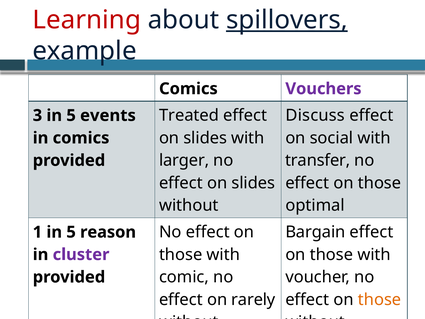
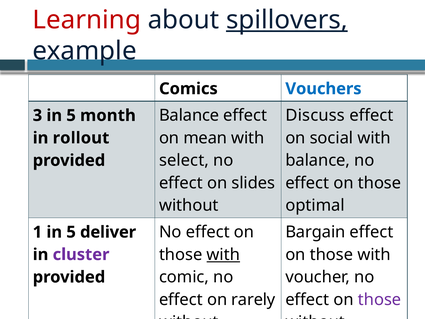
Vouchers colour: purple -> blue (323, 89)
Treated: Treated -> Balance (189, 115)
events: events -> month (108, 115)
slides: slides -> mean (205, 138)
in comics: comics -> rollout (81, 138)
larger: larger -> select (184, 160)
transfer: transfer -> balance (318, 160)
reason: reason -> deliver (108, 232)
with underline: none -> present (223, 254)
those colour: orange -> purple (380, 299)
